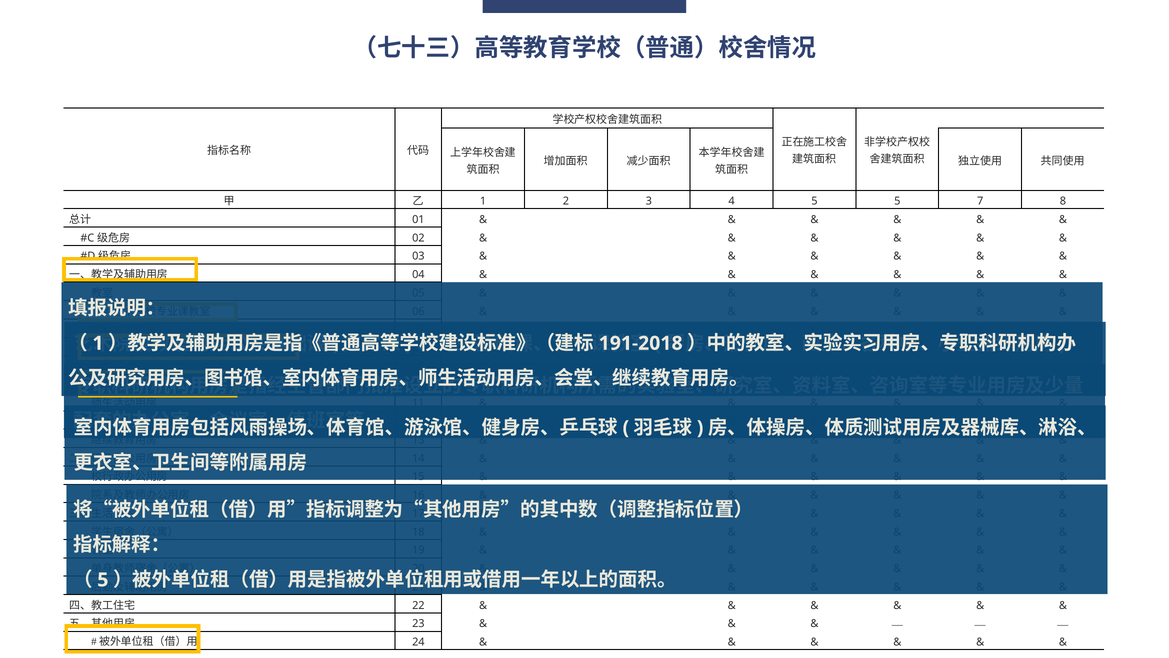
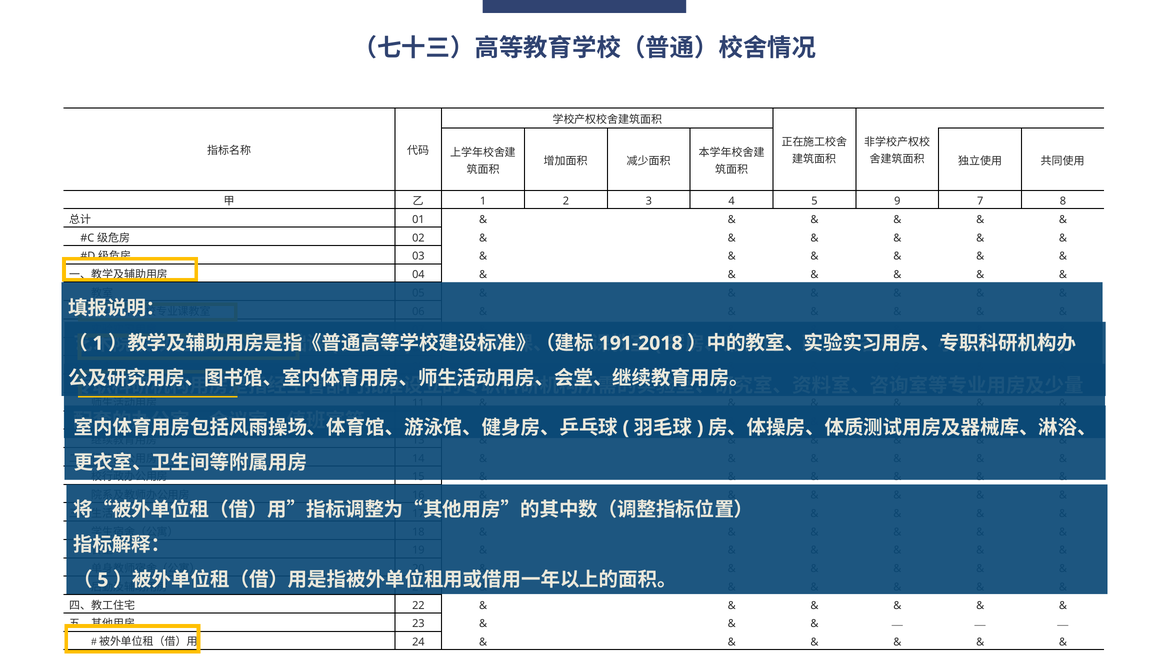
5 5: 5 -> 9 (897, 201)
